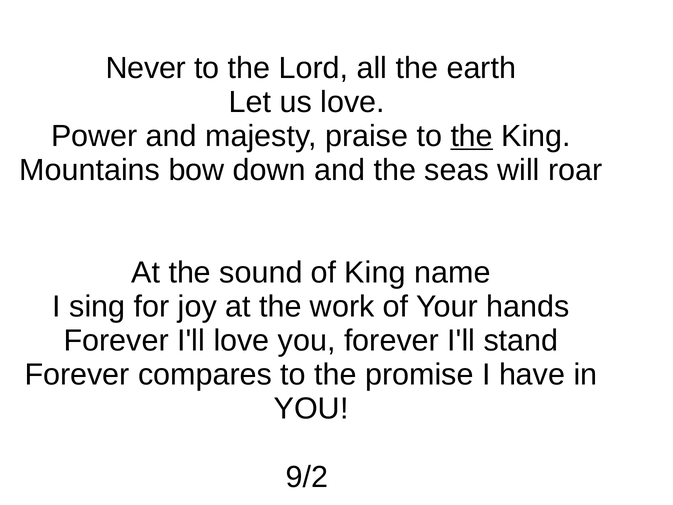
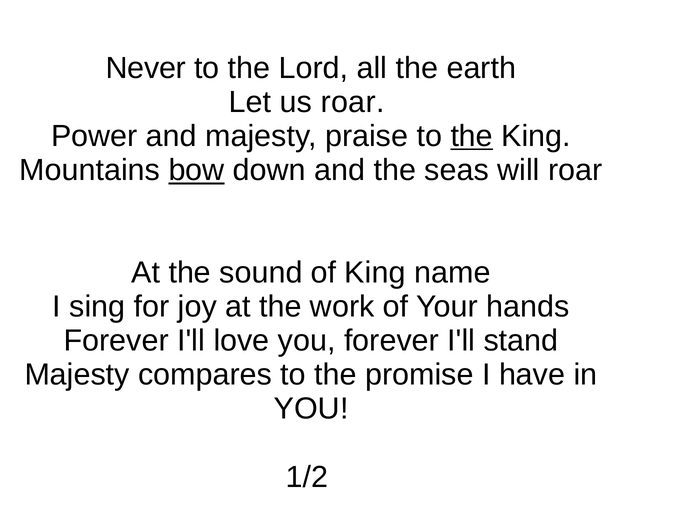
us love: love -> roar (353, 102)
bow underline: none -> present (197, 170)
Forever: Forever -> Majesty (77, 374)
9/2: 9/2 -> 1/2 (307, 477)
